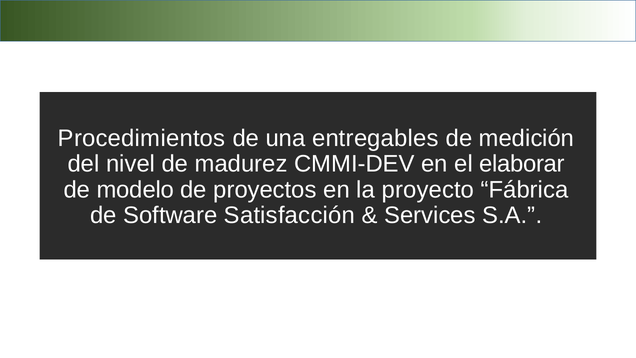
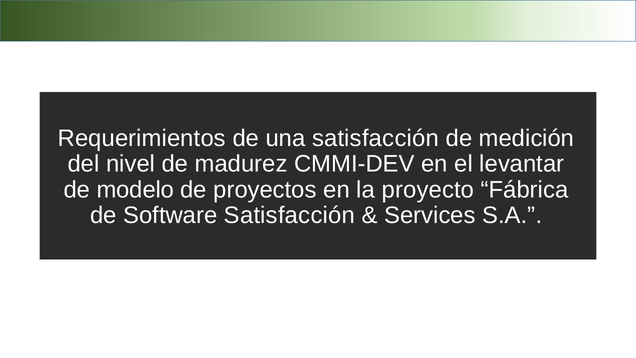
Procedimientos: Procedimientos -> Requerimientos (142, 138)
una entregables: entregables -> satisfacción (375, 138)
elaborar: elaborar -> levantar (522, 164)
